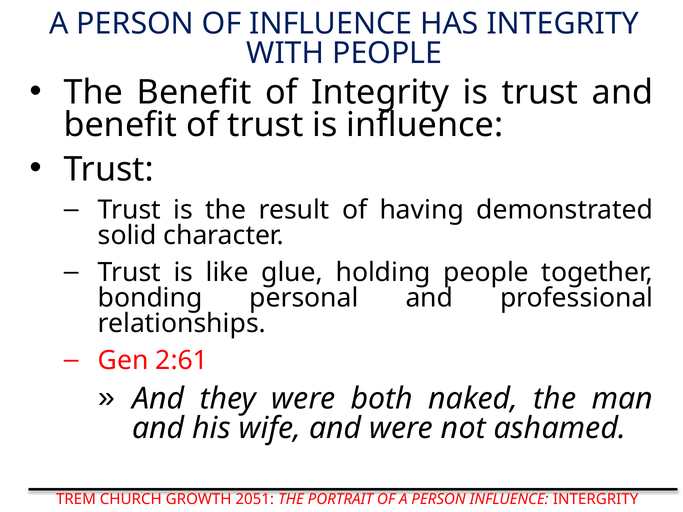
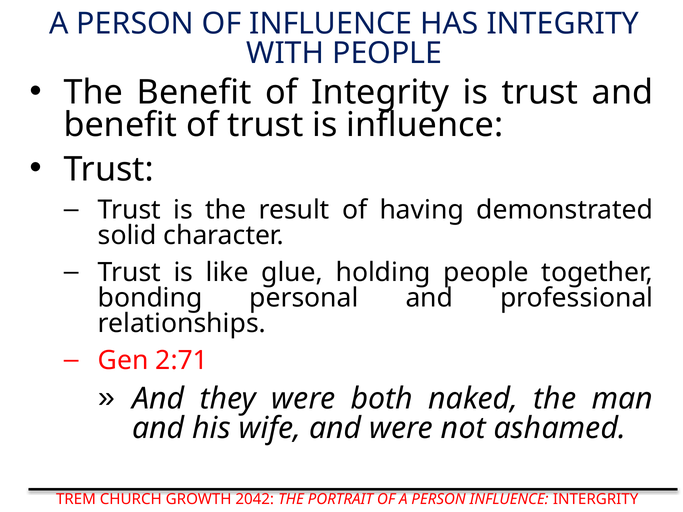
2:61: 2:61 -> 2:71 (182, 361)
2051: 2051 -> 2042 (255, 500)
